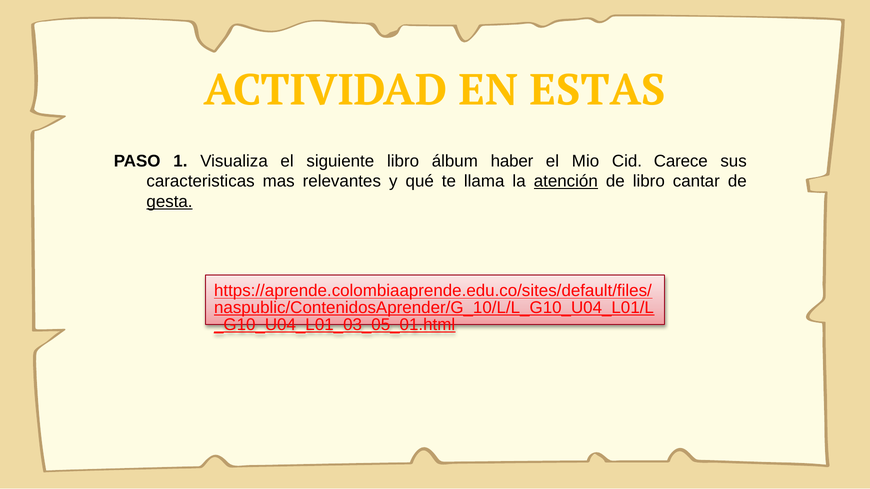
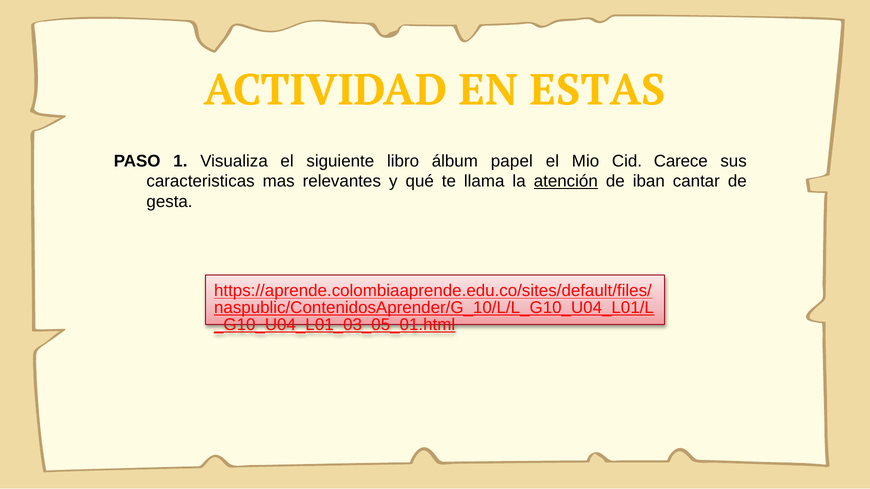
haber: haber -> papel (512, 161)
de libro: libro -> iban (649, 182)
gesta underline: present -> none (170, 202)
